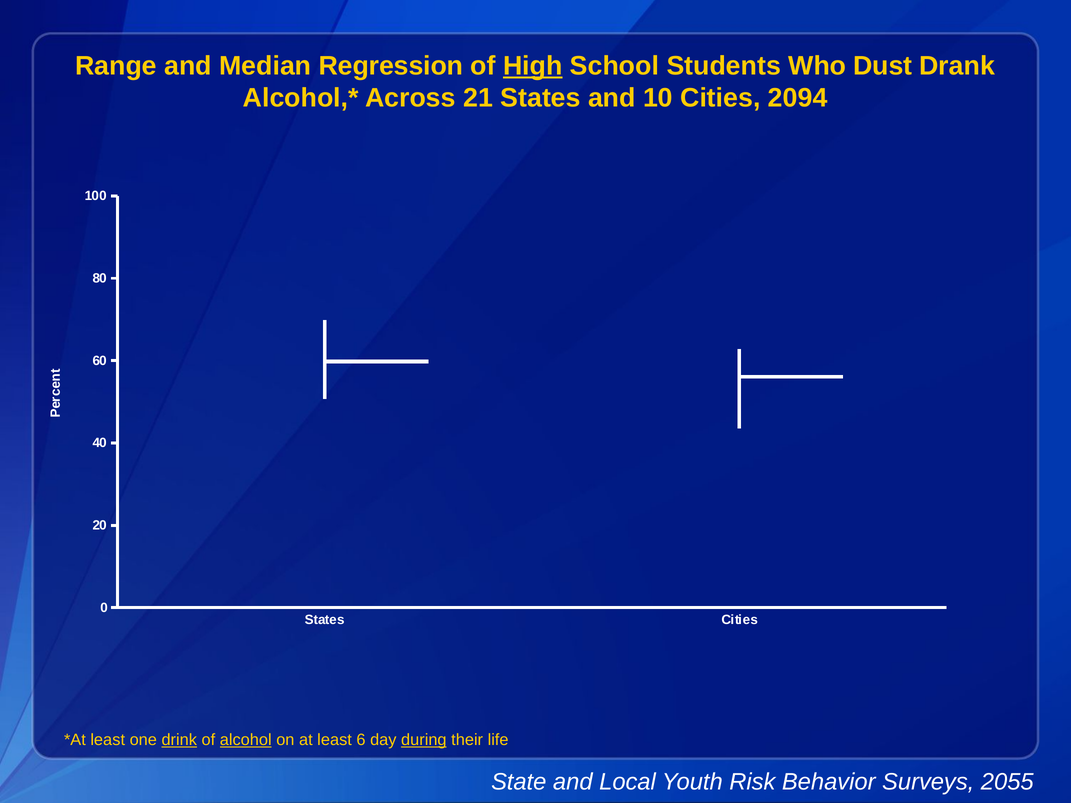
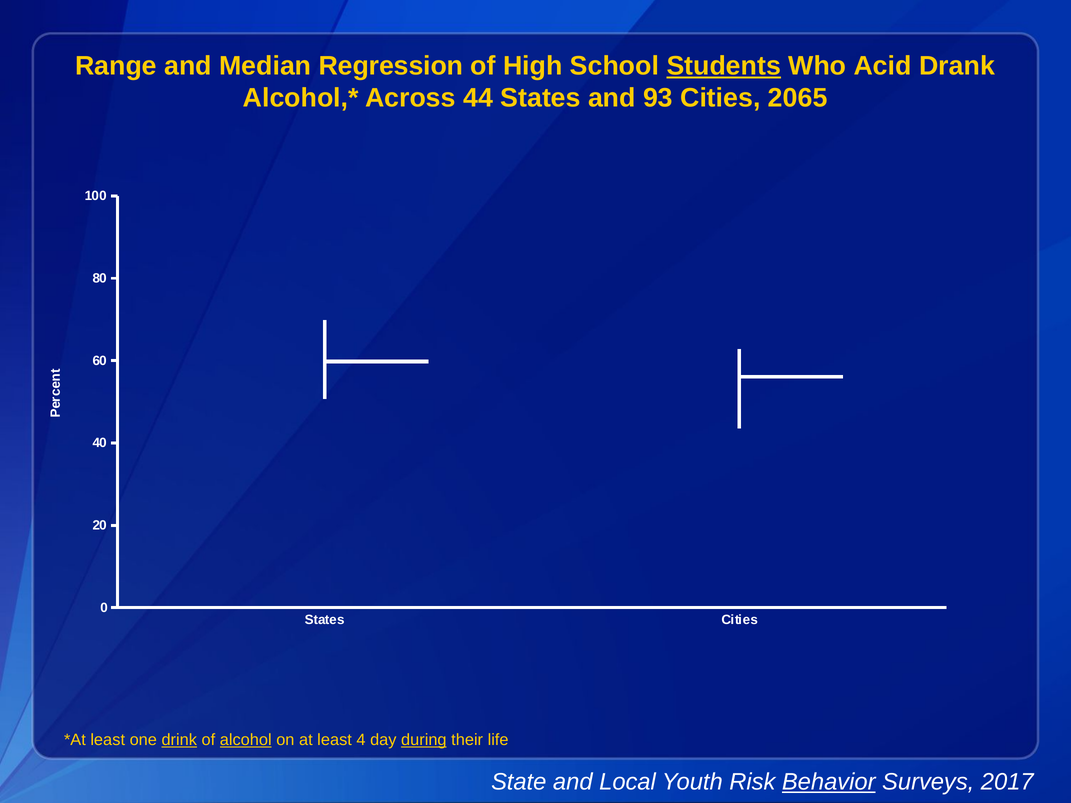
High underline: present -> none (533, 66)
Students underline: none -> present (724, 66)
Dust: Dust -> Acid (883, 66)
21: 21 -> 44 (478, 98)
10: 10 -> 93 (658, 98)
2094: 2094 -> 2065 (798, 98)
6: 6 -> 4 (361, 740)
Behavior underline: none -> present (829, 782)
2055: 2055 -> 2017 (1007, 782)
